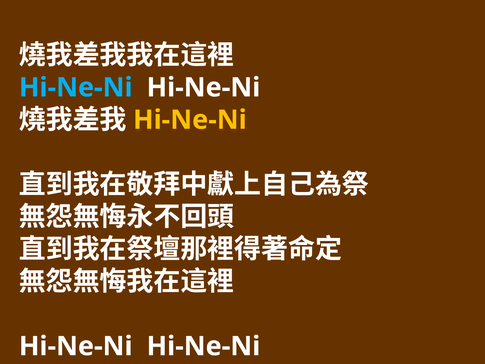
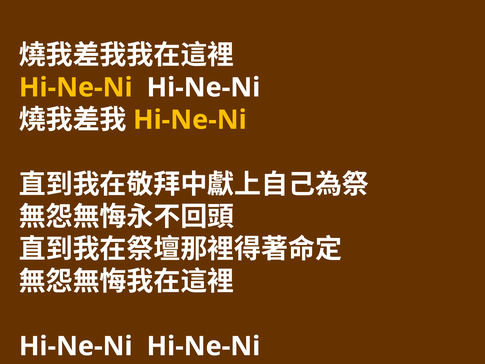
Hi-Ne-Ni colour: light blue -> yellow (76, 87)
